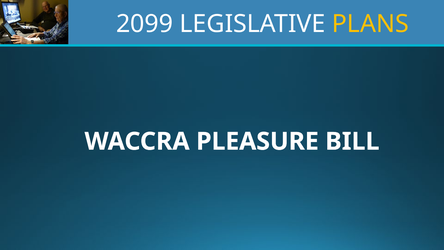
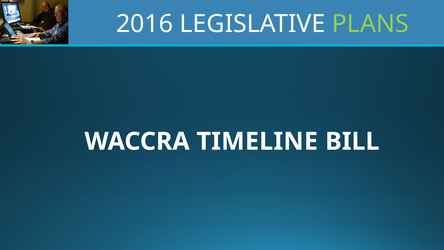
2099: 2099 -> 2016 (145, 24)
PLANS colour: yellow -> light green (370, 24)
PLEASURE: PLEASURE -> TIMELINE (257, 141)
